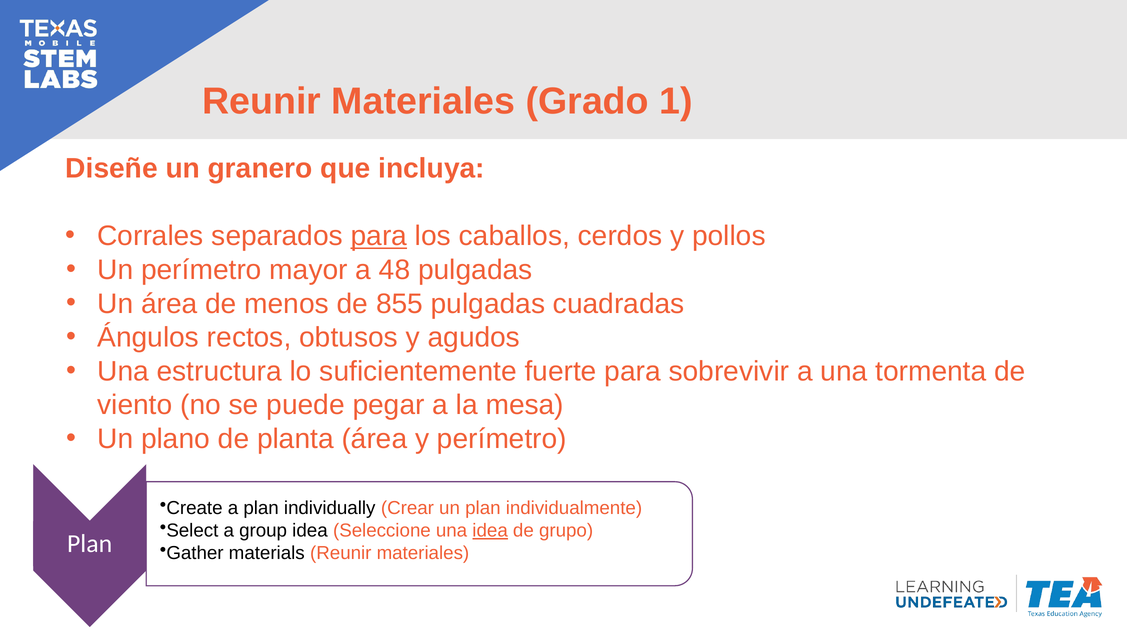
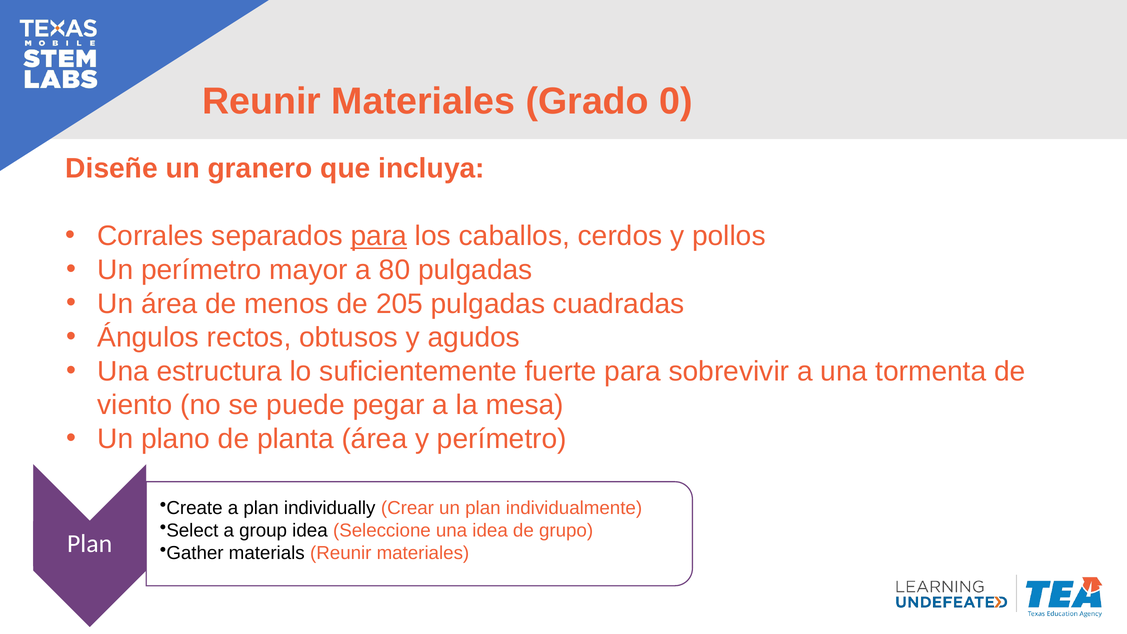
1: 1 -> 0 (676, 101)
48: 48 -> 80 (395, 270)
855: 855 -> 205 (399, 304)
idea underline: present -> none (490, 531)
